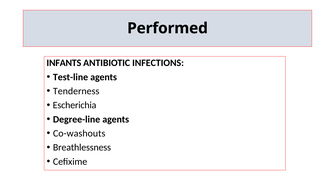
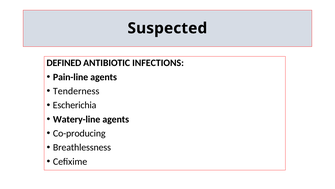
Performed: Performed -> Suspected (167, 28)
INFANTS: INFANTS -> DEFINED (64, 63)
Test-line: Test-line -> Pain-line (71, 77)
Degree-line: Degree-line -> Watery-line (77, 119)
Co-washouts: Co-washouts -> Co-producing (79, 133)
